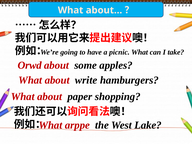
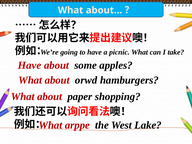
Orwd: Orwd -> Have (30, 65)
write: write -> orwd (86, 80)
